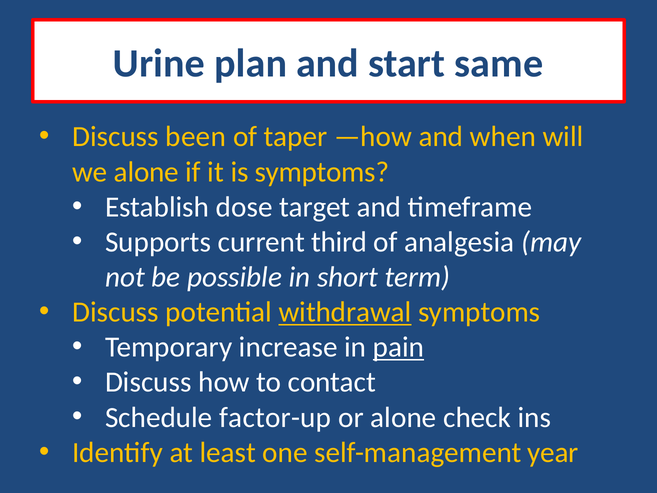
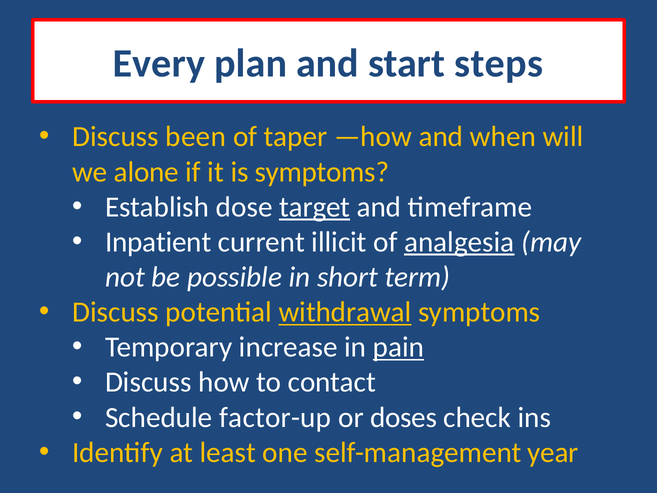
Urine: Urine -> Every (159, 64)
same: same -> steps (499, 64)
target underline: none -> present (315, 207)
Supports: Supports -> Inpatient (158, 242)
third: third -> illicit (339, 242)
analgesia underline: none -> present (459, 242)
or alone: alone -> doses (404, 417)
